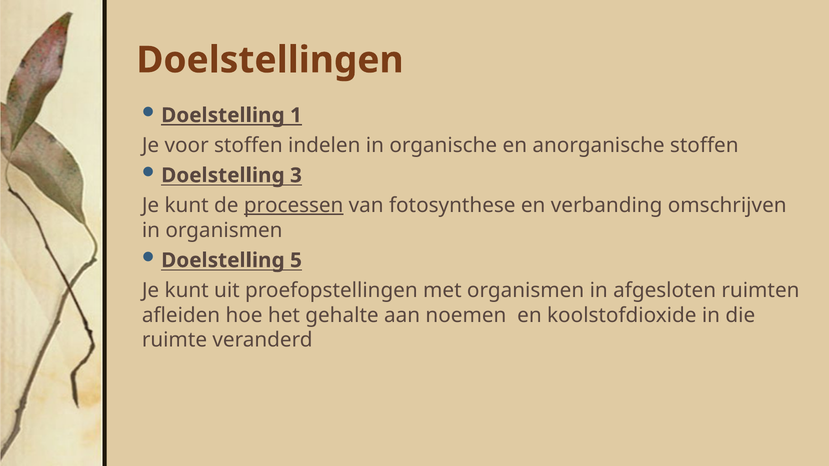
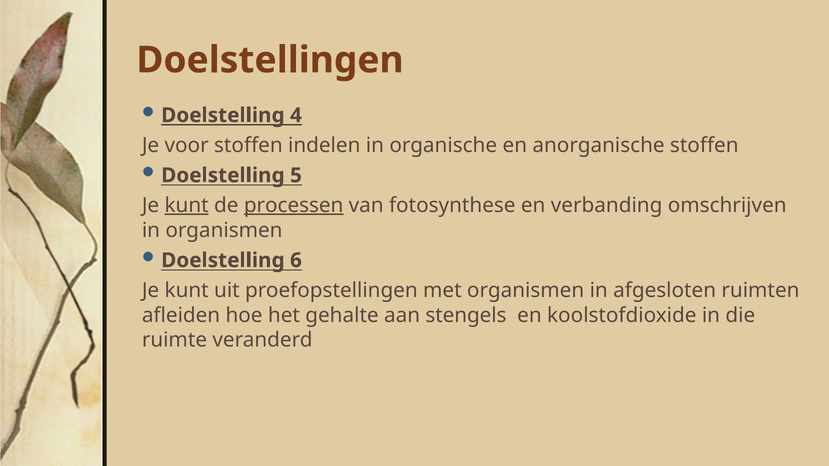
1: 1 -> 4 (296, 115)
3: 3 -> 5 (296, 176)
kunt underline: none -> present (187, 206)
5: 5 -> 6 (296, 261)
noemen: noemen -> stengels (466, 315)
